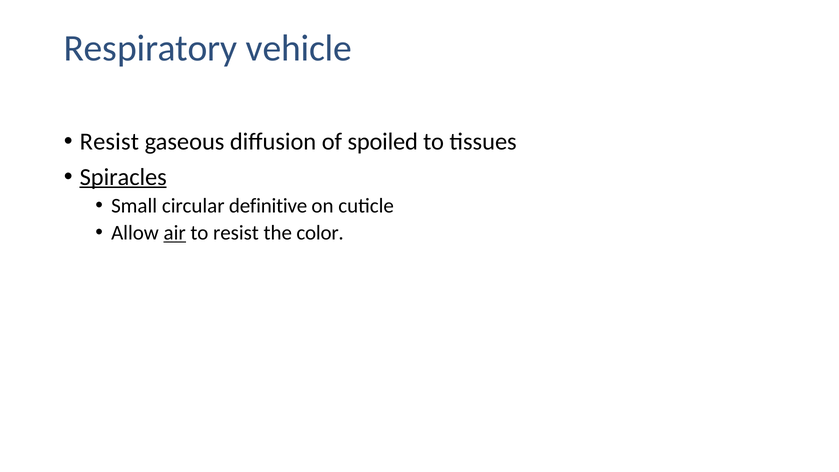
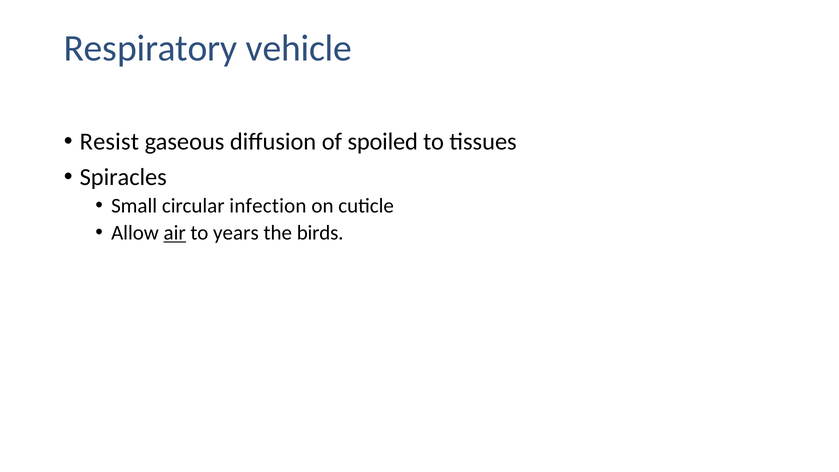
Spiracles underline: present -> none (123, 177)
definitive: definitive -> infection (268, 206)
to resist: resist -> years (236, 233)
color: color -> birds (320, 233)
